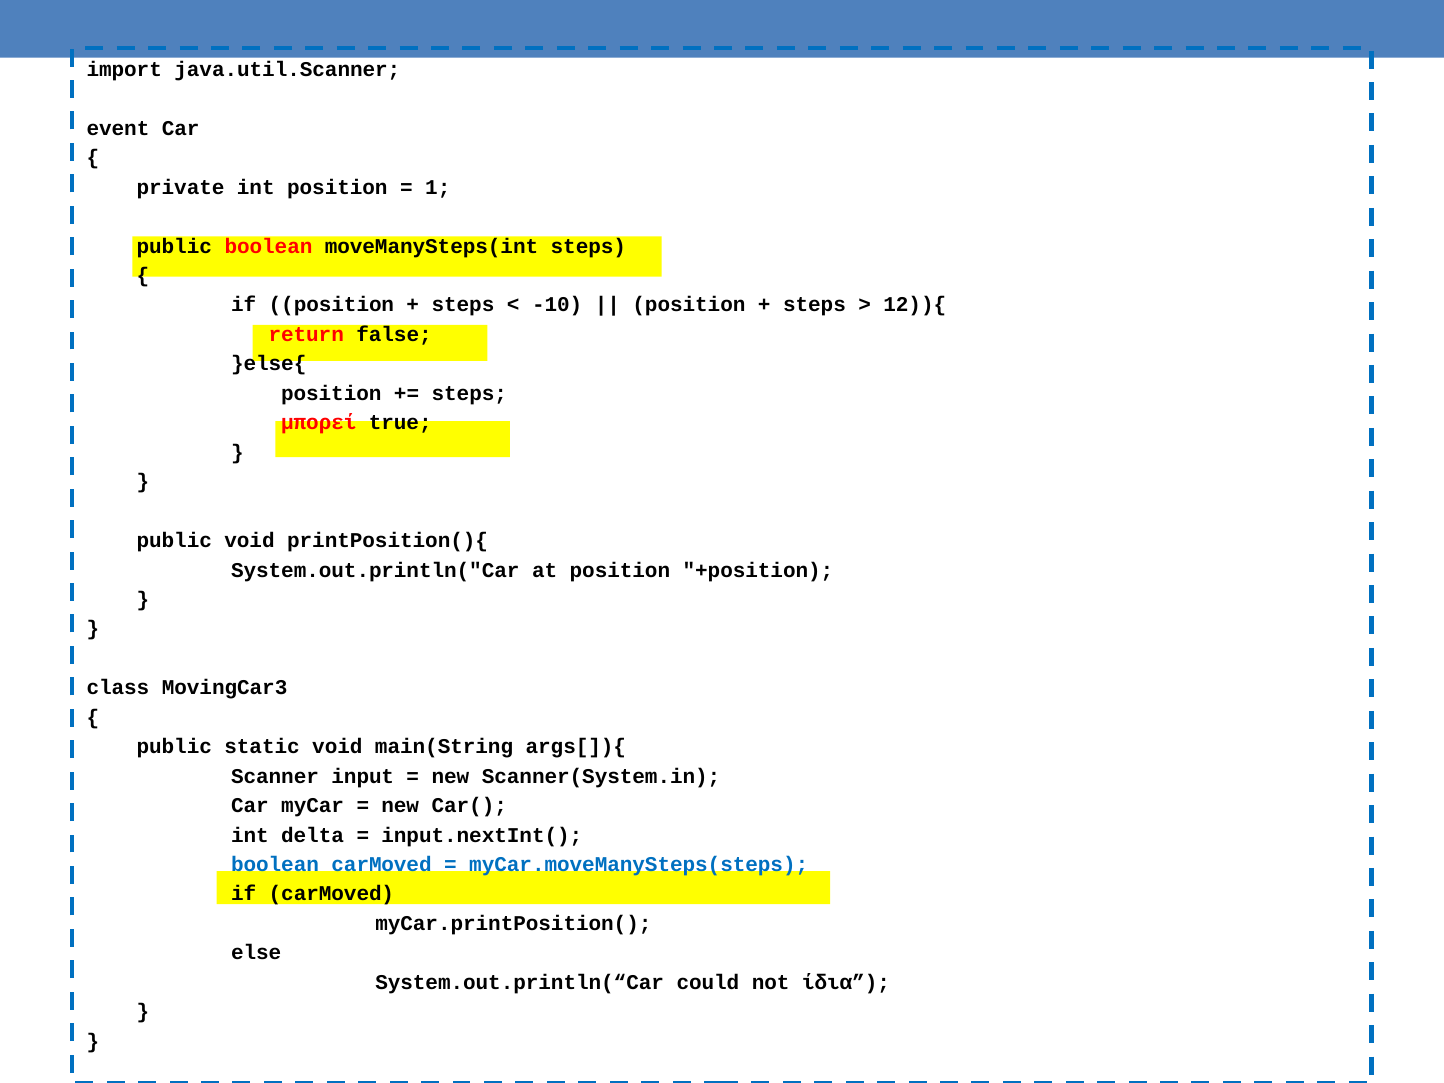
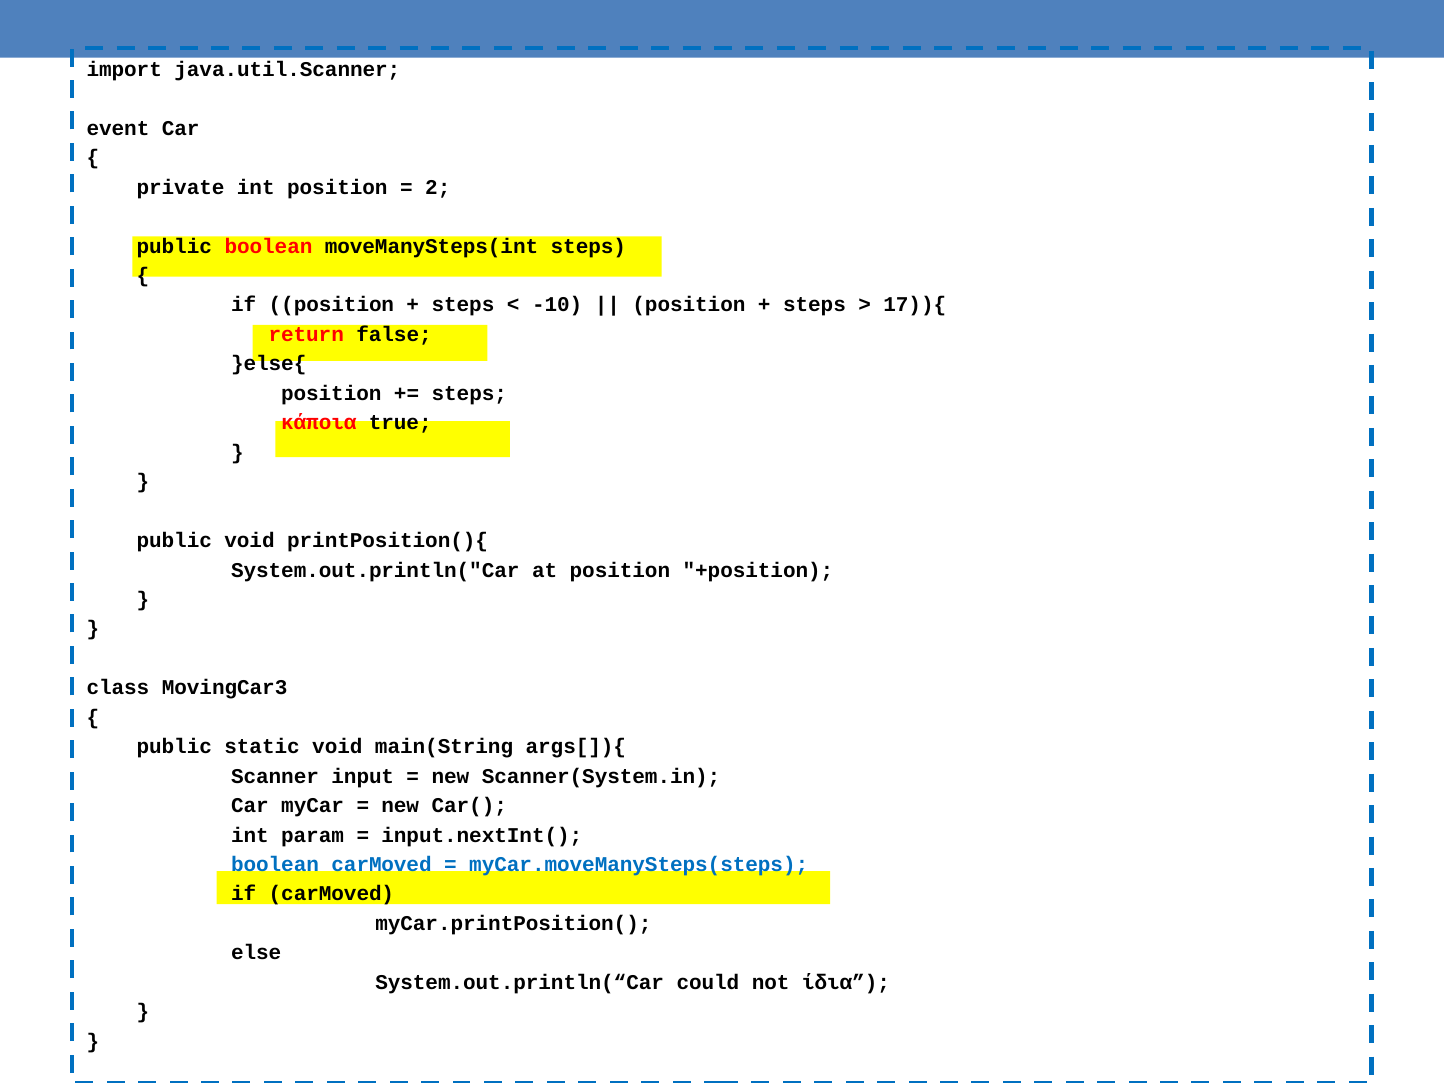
1: 1 -> 2 (438, 187)
12)){: 12)){ -> 17)){ (915, 305)
μπορεί: μπορεί -> κάποια (319, 423)
delta: delta -> param (313, 835)
